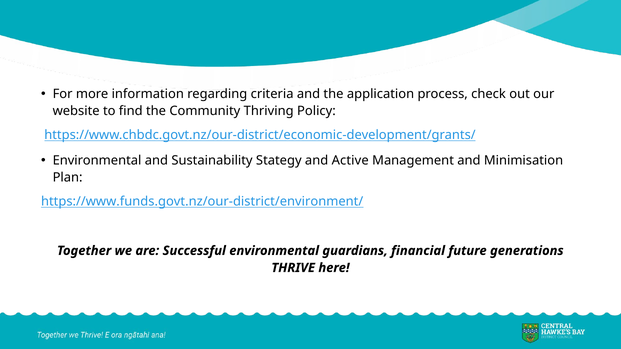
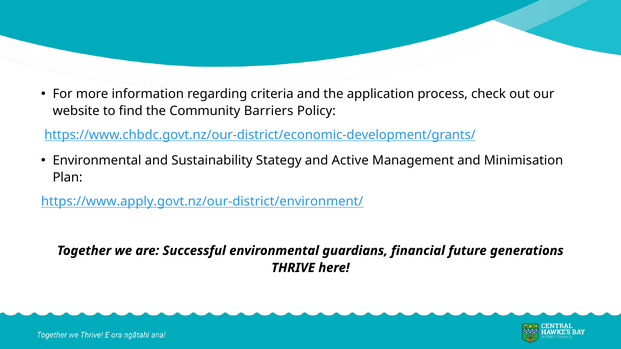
Thriving: Thriving -> Barriers (269, 111)
https://www.funds.govt.nz/our-district/environment/: https://www.funds.govt.nz/our-district/environment/ -> https://www.apply.govt.nz/our-district/environment/ (202, 202)
